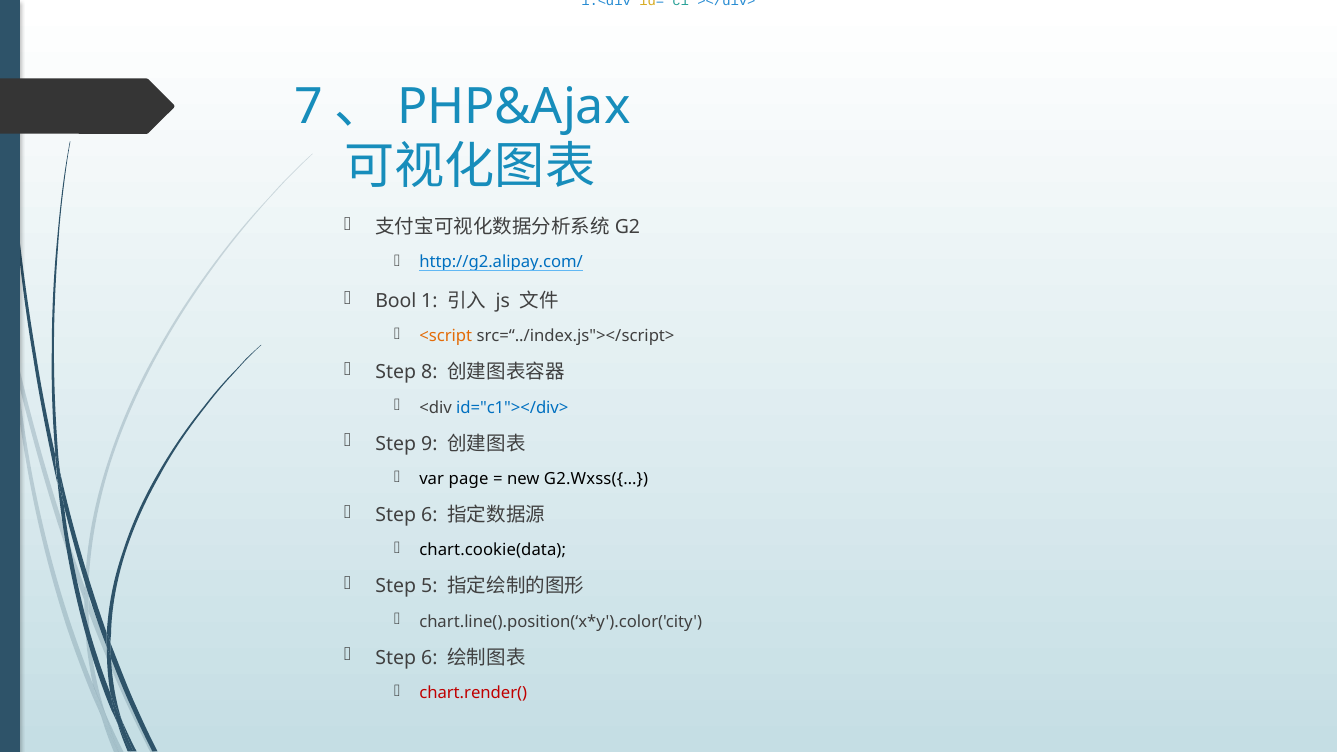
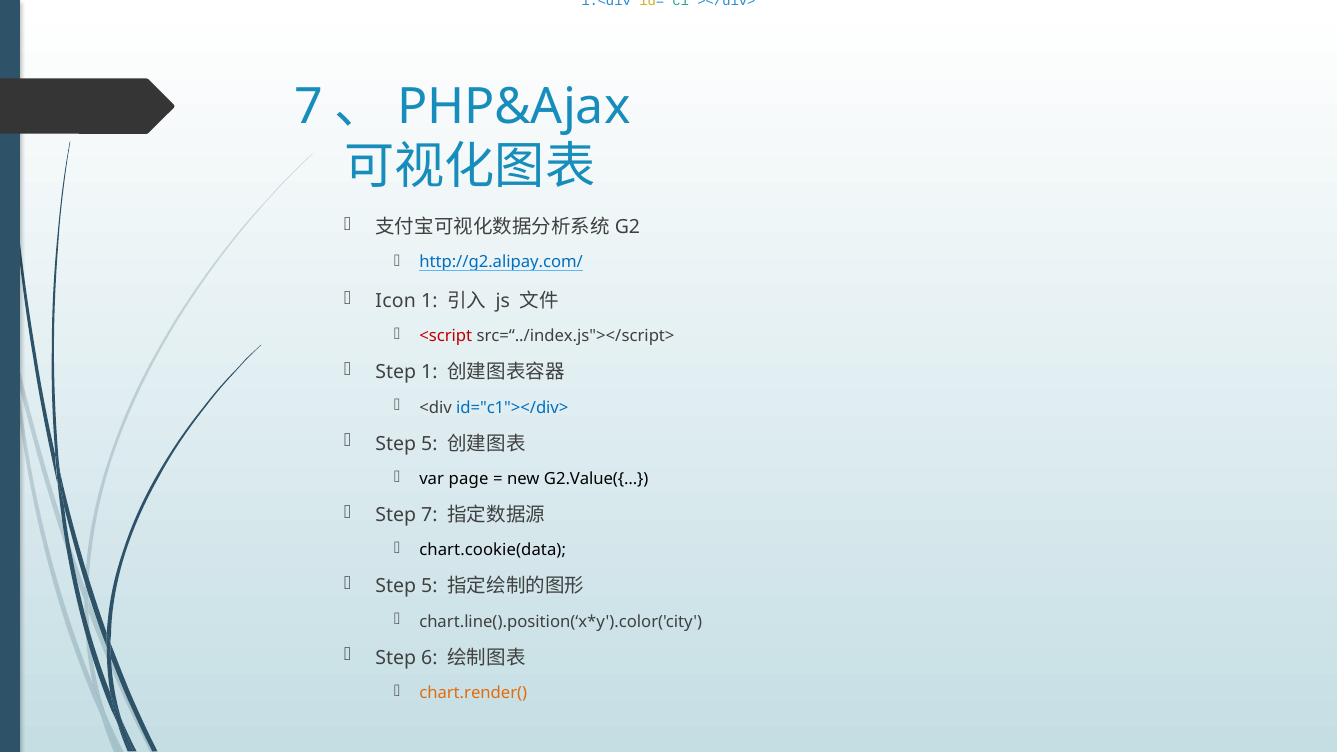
Bool: Bool -> Icon (396, 301)
<script colour: orange -> red (446, 336)
Step 8: 8 -> 1 (429, 372)
9: 9 -> 5 (429, 444)
G2.Wxss({…: G2.Wxss({… -> G2.Value({… (596, 479)
6: 6 -> 7 (429, 515)
chart.render( colour: red -> orange (473, 693)
